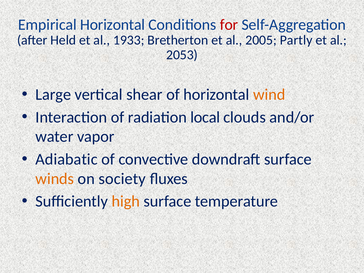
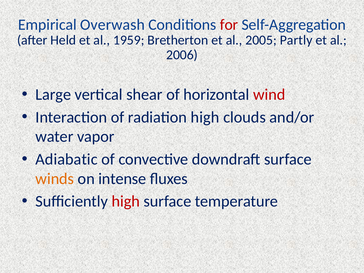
Empirical Horizontal: Horizontal -> Overwash (112, 25)
1933: 1933 -> 1959 (129, 40)
2053: 2053 -> 2006 (182, 55)
wind colour: orange -> red (269, 95)
radiation local: local -> high (205, 117)
society: society -> intense (122, 179)
high colour: orange -> red (126, 201)
